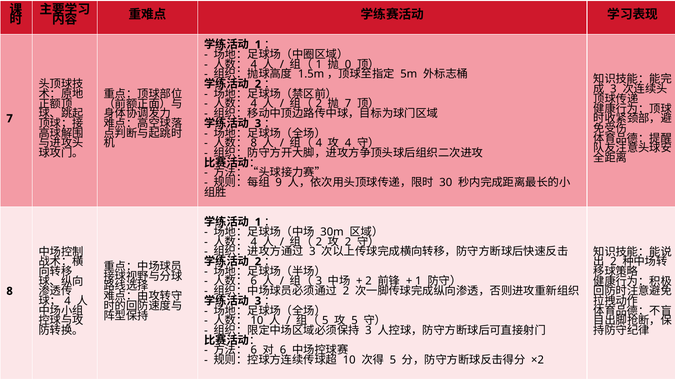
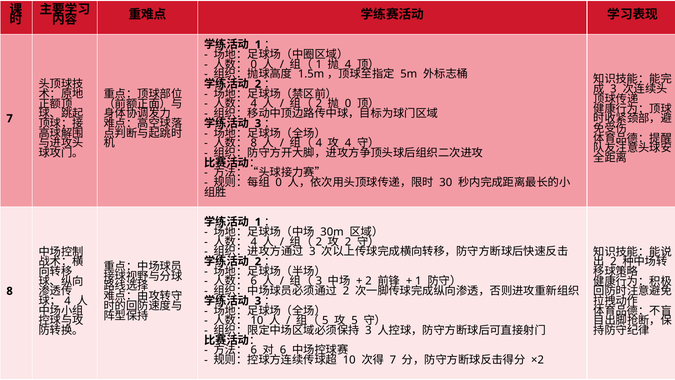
4: 4 -> 0 (254, 64)
0: 0 -> 4 (348, 64)
7: 7 -> 0 (348, 104)
9: 9 -> 0 (279, 182)
5: 5 -> 7 (393, 360)
